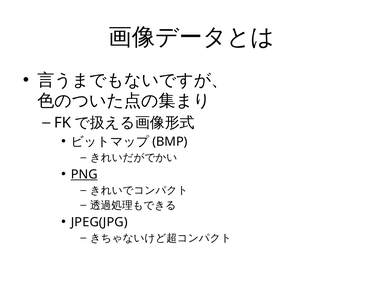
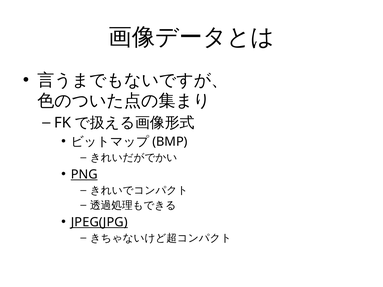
JPEG(JPG underline: none -> present (99, 222)
